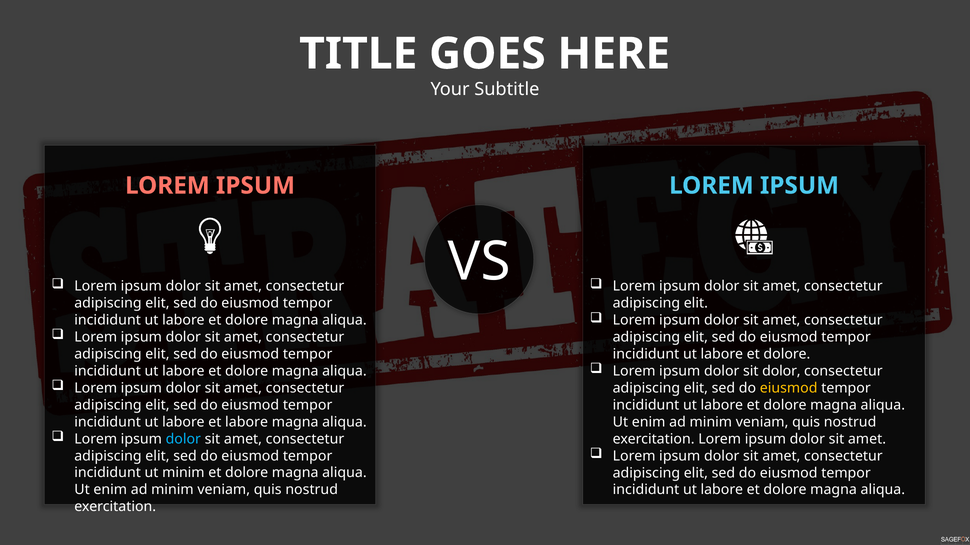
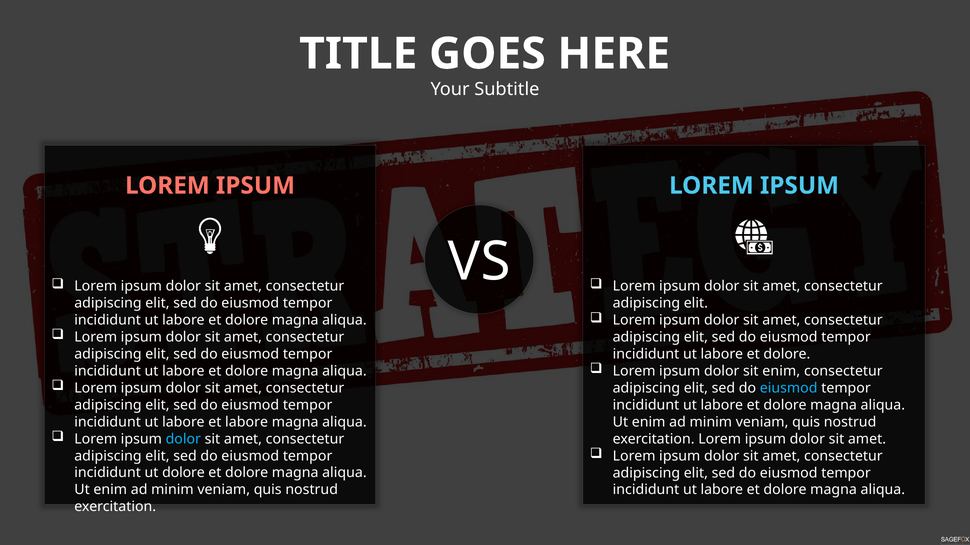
sit dolor: dolor -> enim (781, 371)
eiusmod colour: yellow -> light blue (789, 388)
ut minim: minim -> dolore (183, 473)
